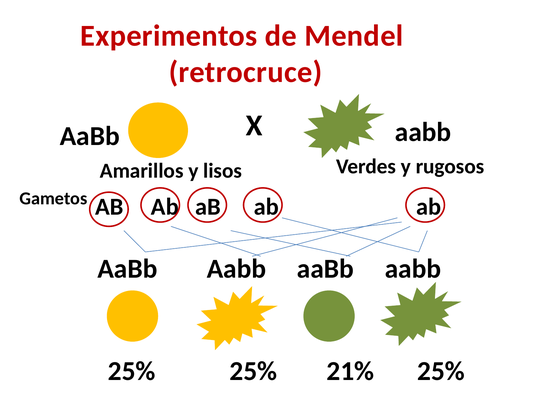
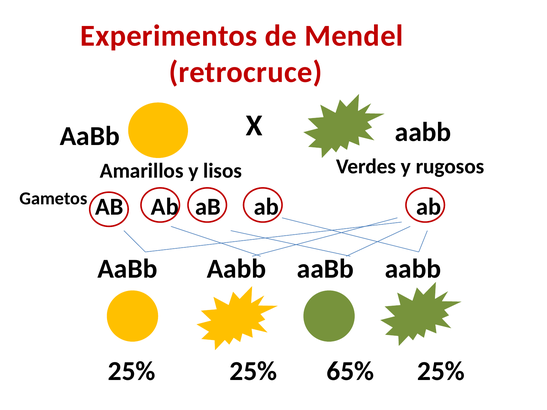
21%: 21% -> 65% (350, 371)
